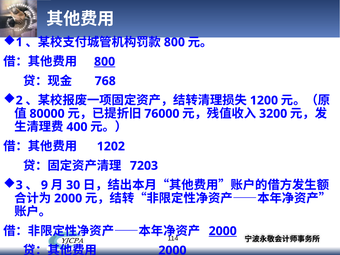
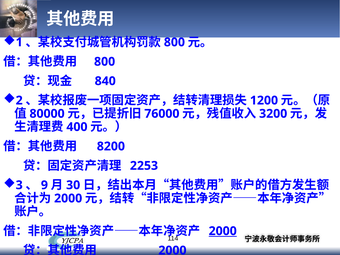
800 underline: present -> none (105, 62)
768: 768 -> 840 (105, 81)
1202: 1202 -> 8200 (111, 146)
7203: 7203 -> 2253 (144, 166)
